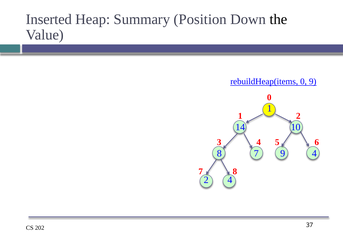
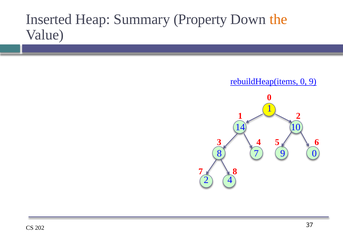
Position: Position -> Property (200, 19)
the colour: black -> orange (278, 19)
9 4: 4 -> 0 (314, 153)
